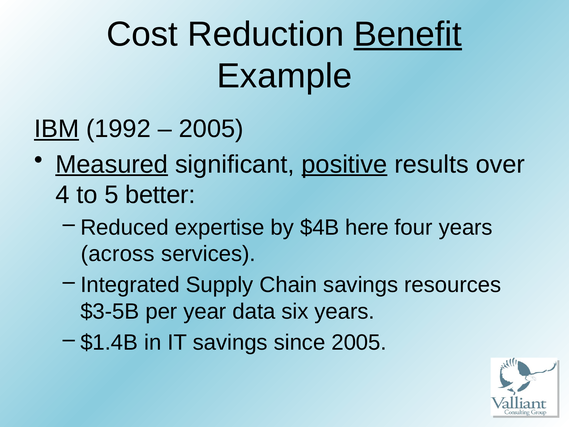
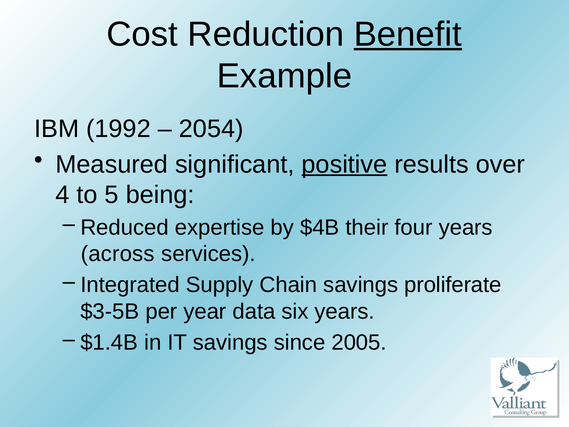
IBM underline: present -> none (57, 129)
2005: 2005 -> 2054 (211, 129)
Measured underline: present -> none (112, 164)
better: better -> being (160, 195)
here: here -> their (367, 227)
resources: resources -> proliferate (453, 285)
